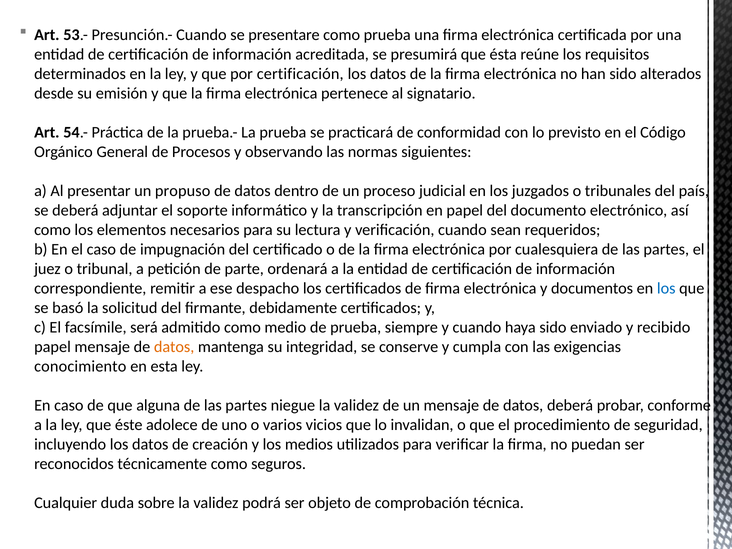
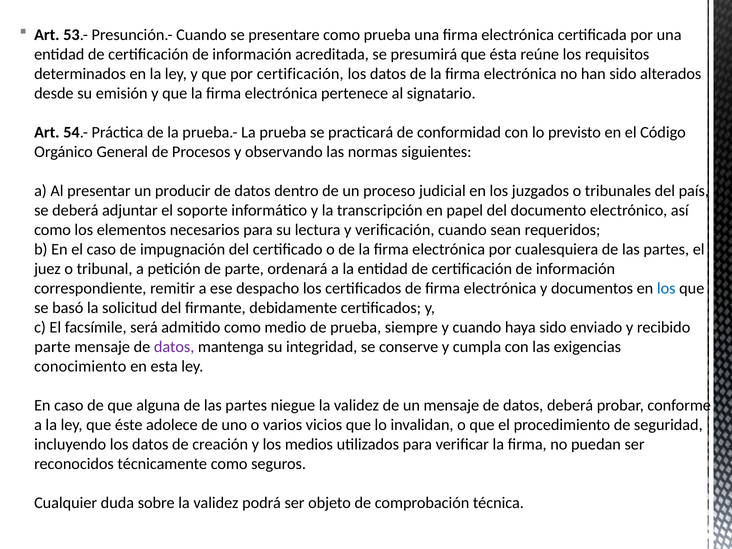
propuso: propuso -> producir (183, 191)
papel: papel -> parte (52, 347)
datos colour: orange -> purple (174, 347)
